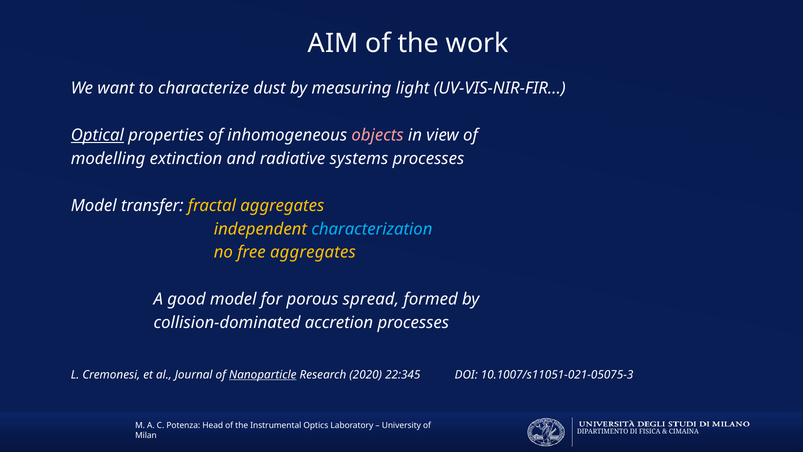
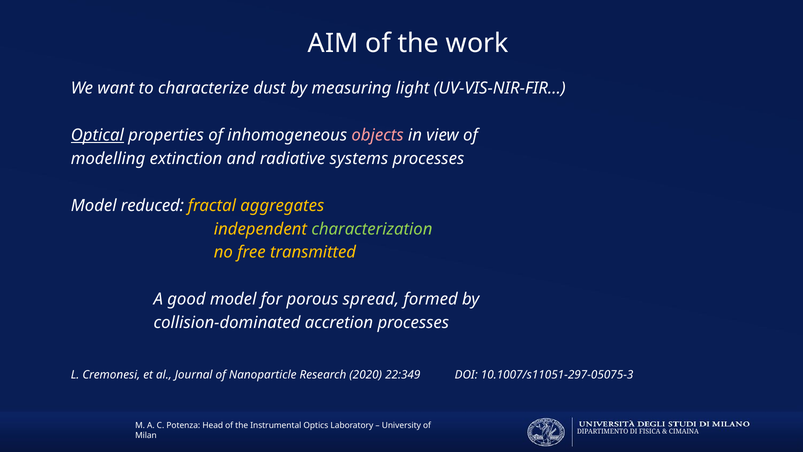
transfer: transfer -> reduced (152, 205)
characterization colour: light blue -> light green (372, 229)
free aggregates: aggregates -> transmitted (313, 252)
Nanoparticle underline: present -> none (263, 374)
22:345: 22:345 -> 22:349 (403, 374)
10.1007/s11051-021-05075-3: 10.1007/s11051-021-05075-3 -> 10.1007/s11051-297-05075-3 (557, 374)
